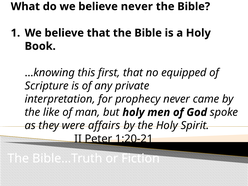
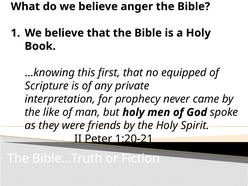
believe never: never -> anger (137, 6)
affairs: affairs -> friends (104, 126)
